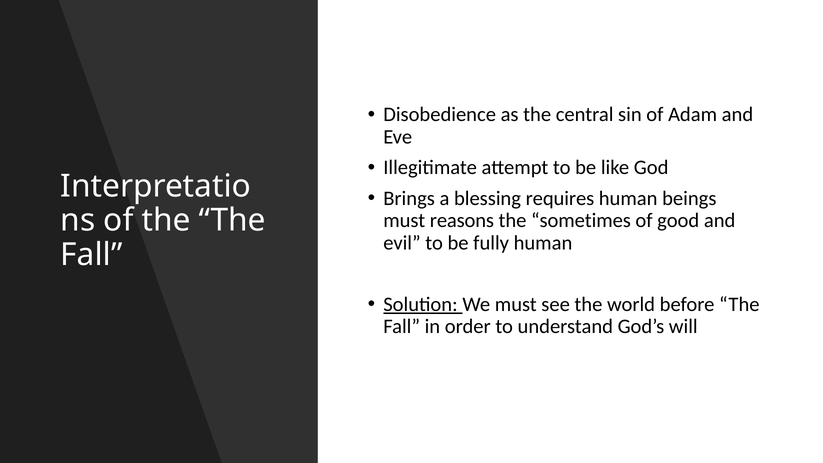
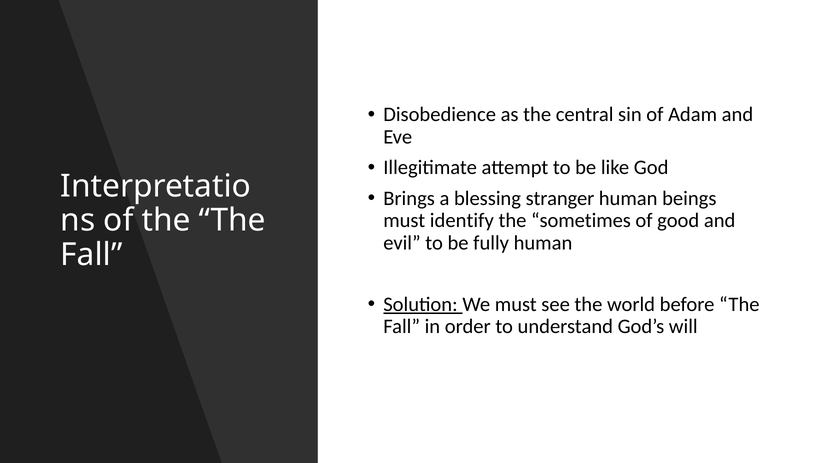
requires: requires -> stranger (560, 198)
reasons: reasons -> identify (462, 221)
